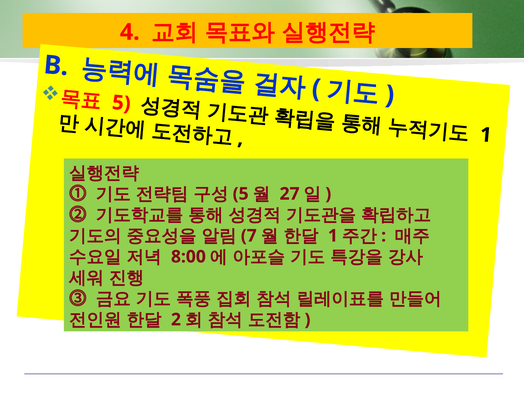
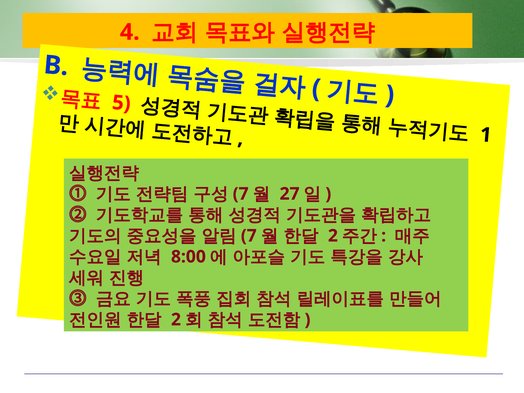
5: 5 -> 7 (241, 194)
1: 1 -> 2 (333, 236)
